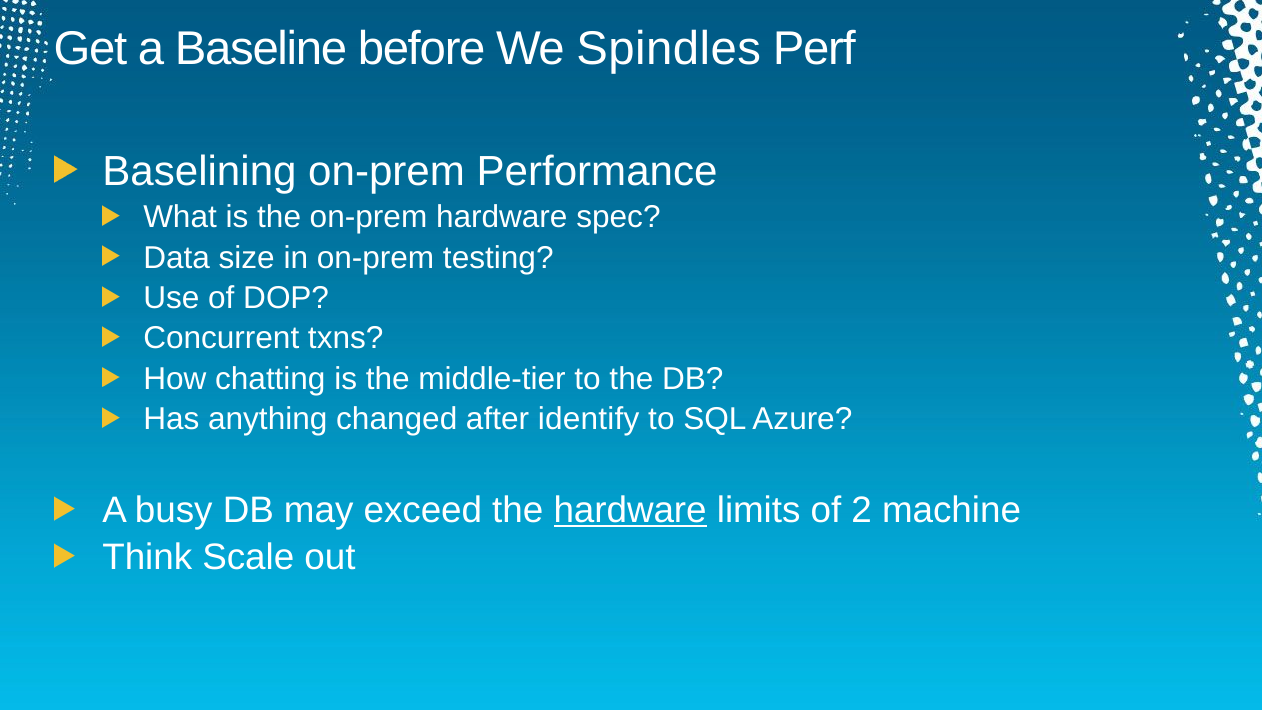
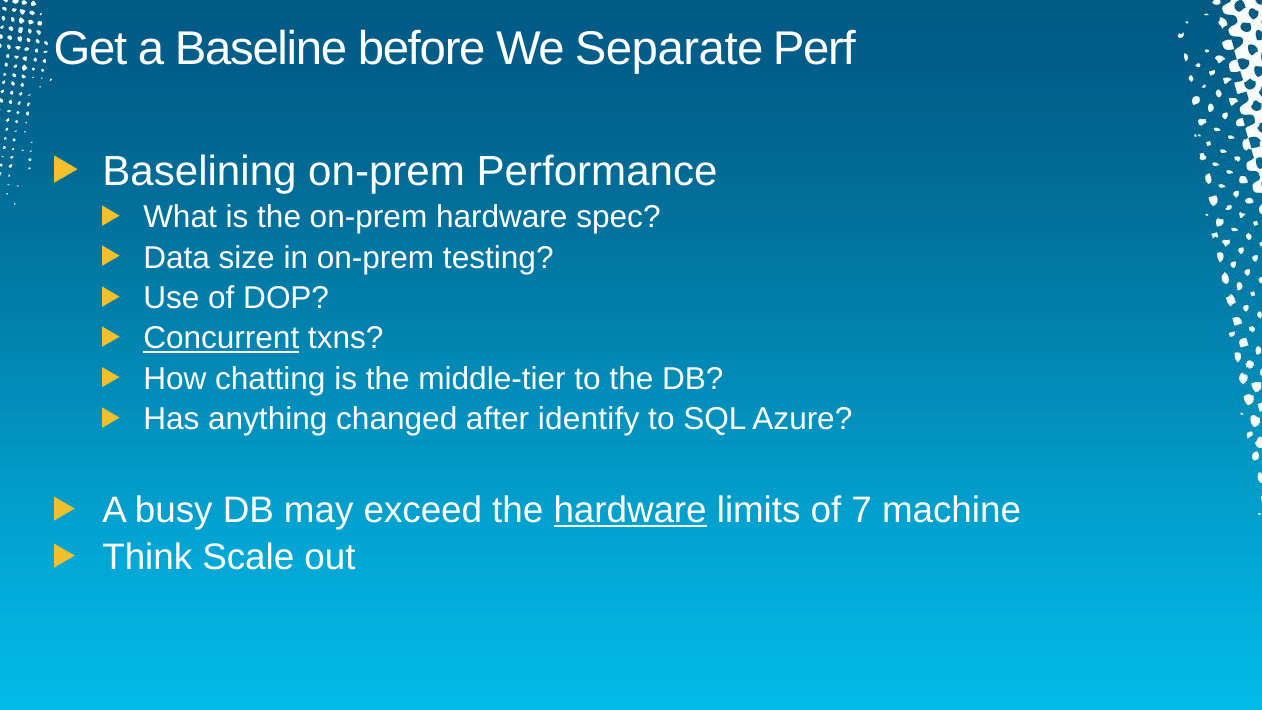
Spindles: Spindles -> Separate (669, 49)
Concurrent underline: none -> present (221, 338)
2: 2 -> 7 (862, 511)
